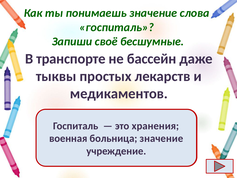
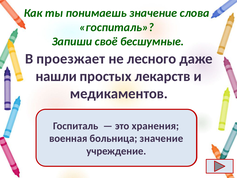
транспорте: транспорте -> проезжает (71, 59)
бассейн: бассейн -> лесного (152, 59)
тыквы: тыквы -> нашли (56, 76)
